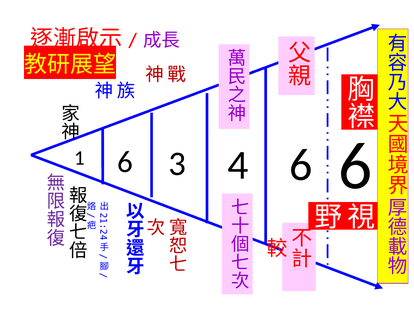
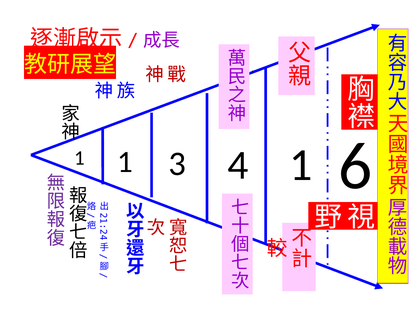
1 6: 6 -> 1 (125, 162)
4 6: 6 -> 1 (301, 165)
